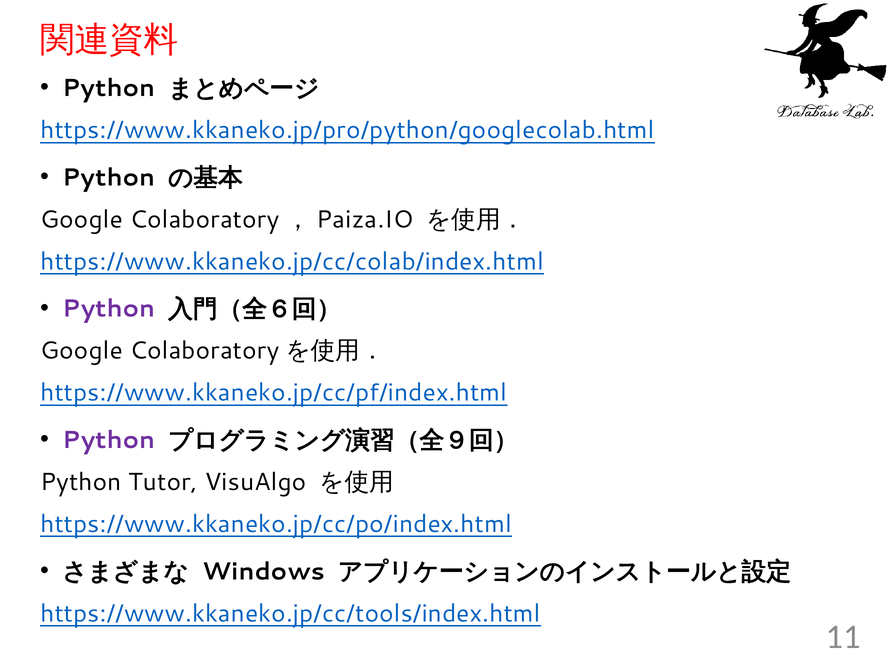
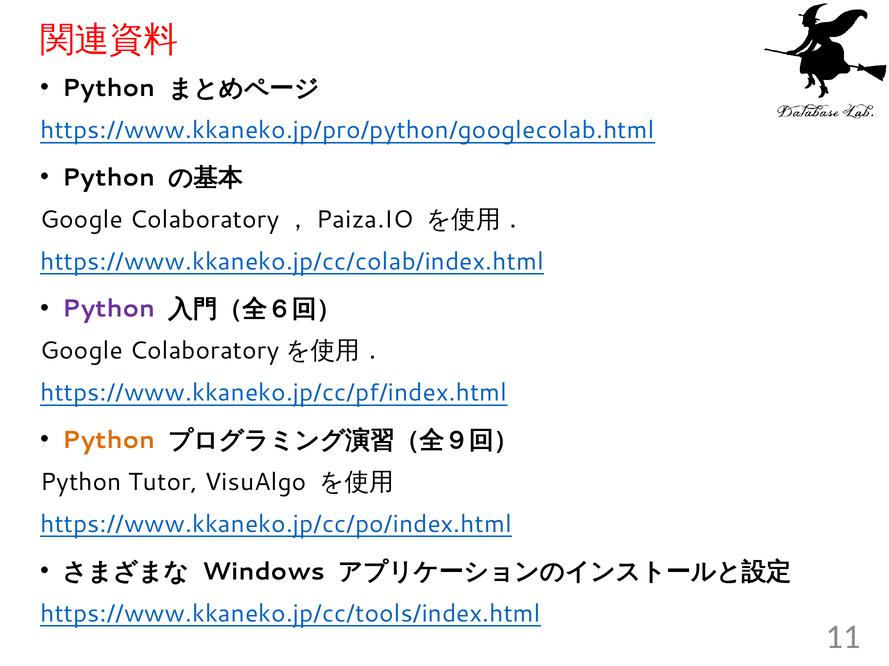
Python colour: purple -> orange (109, 441)
